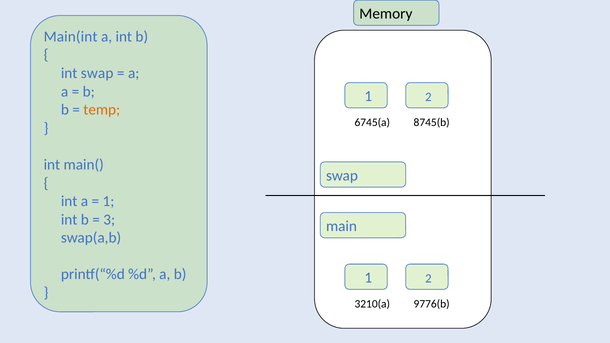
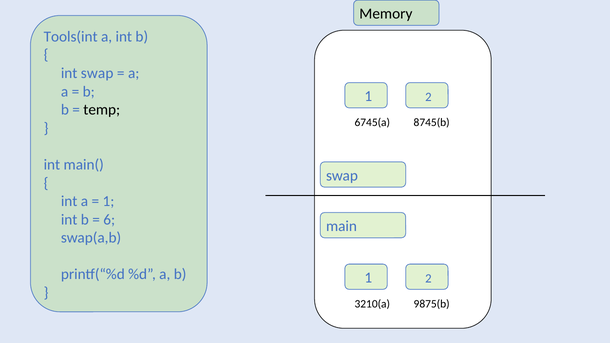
Main(int: Main(int -> Tools(int (71, 37)
temp colour: orange -> black (102, 110)
3: 3 -> 6 (109, 220)
9776(b: 9776(b -> 9875(b (432, 304)
